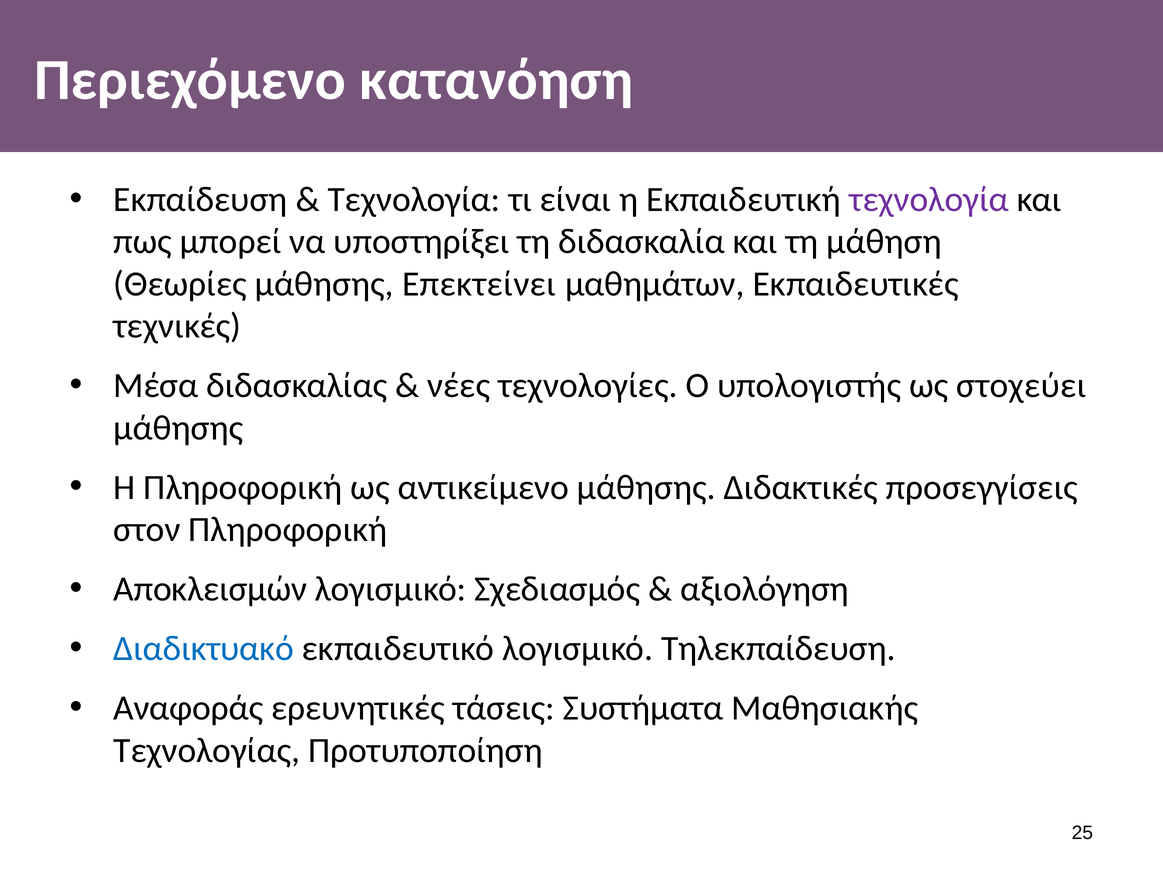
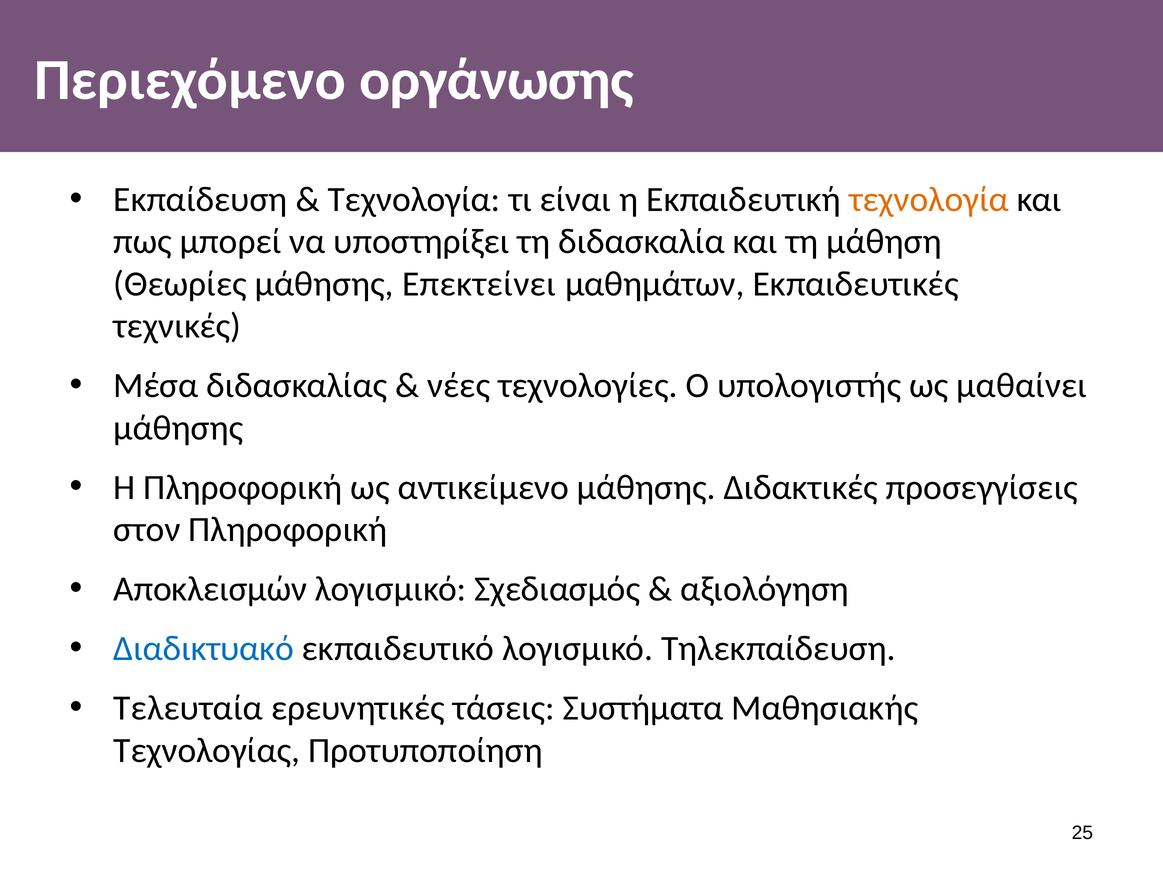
κατανόηση: κατανόηση -> οργάνωσης (497, 80)
τεχνολογία colour: purple -> orange (929, 200)
στοχεύει: στοχεύει -> μαθαίνει (1022, 386)
Αναφοράς: Αναφοράς -> Τελευταία (188, 708)
